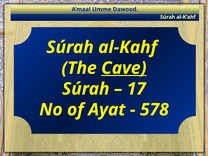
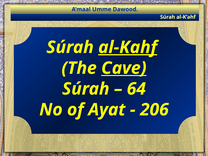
al-Kahf underline: none -> present (128, 47)
17: 17 -> 64 (136, 89)
578: 578 -> 206 (154, 110)
